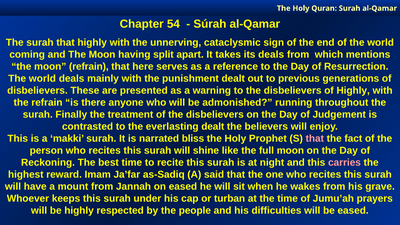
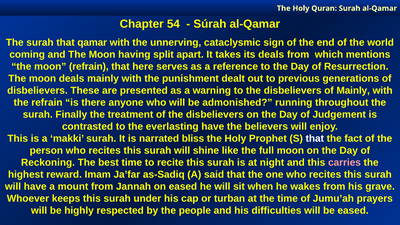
that highly: highly -> qamar (92, 43)
world: world -> moon (42, 79)
of Highly: Highly -> Mainly (353, 91)
everlasting dealt: dealt -> have (213, 127)
that colour: pink -> white (315, 139)
